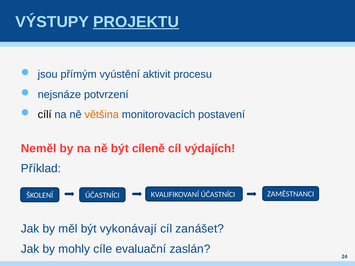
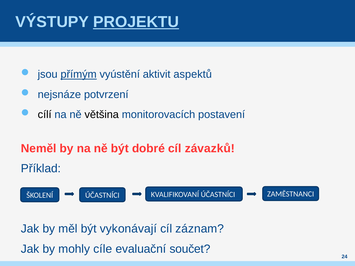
přímým underline: none -> present (79, 74)
procesu: procesu -> aspektů (193, 74)
většina colour: orange -> black (102, 115)
cíleně: cíleně -> dobré (148, 149)
výdajích: výdajích -> závazků (210, 149)
zanášet: zanášet -> záznam (200, 229)
zaslán: zaslán -> součet (190, 249)
